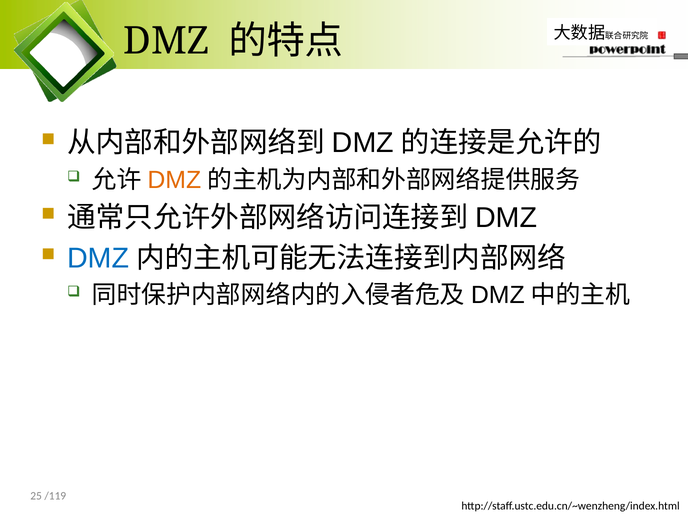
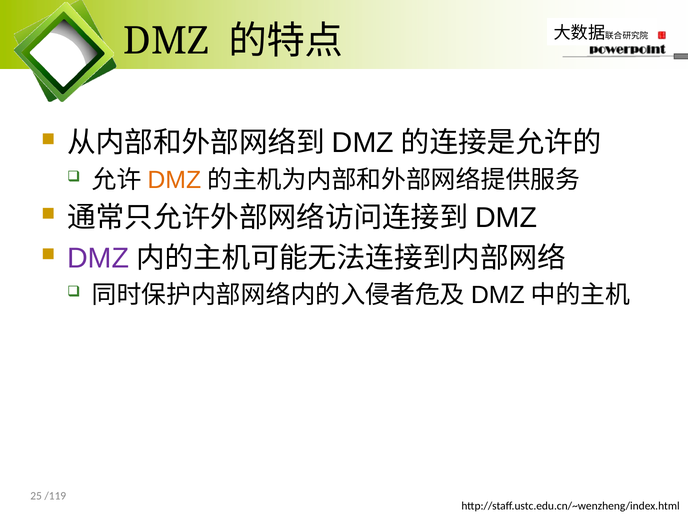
DMZ colour: blue -> purple (98, 258)
